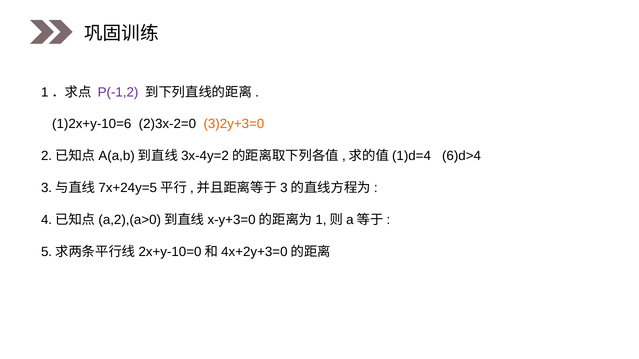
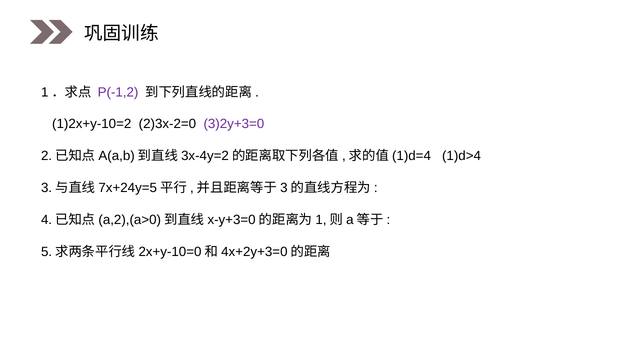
1)2x+y-10=6: 1)2x+y-10=6 -> 1)2x+y-10=2 (92, 124)
3)2y+3=0 colour: orange -> purple (234, 124)
6)d>4: 6)d>4 -> 1)d>4 (461, 156)
